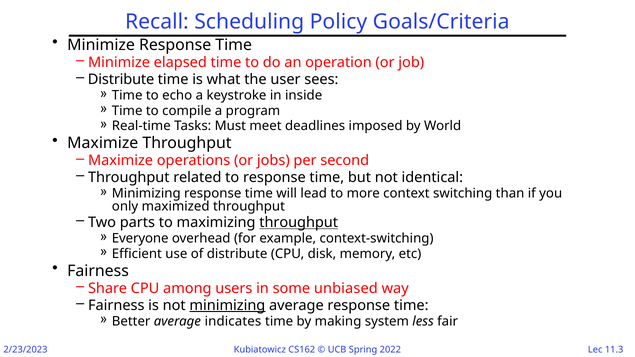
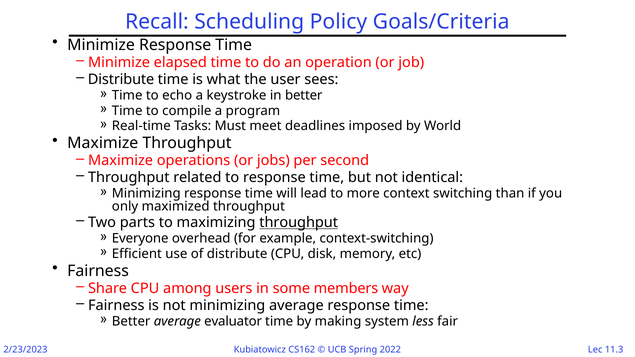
in inside: inside -> better (304, 95)
unbiased: unbiased -> members (346, 289)
minimizing underline: present -> none (227, 305)
indicates: indicates -> evaluator (233, 322)
